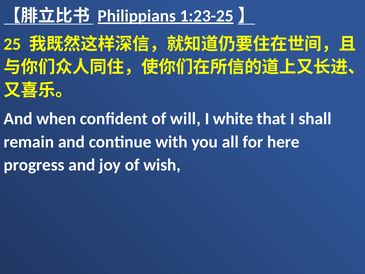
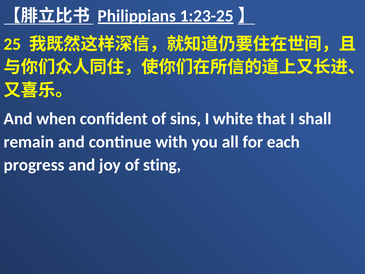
will: will -> sins (186, 119)
here: here -> each (283, 142)
wish: wish -> sting (162, 165)
